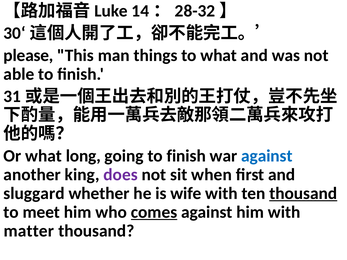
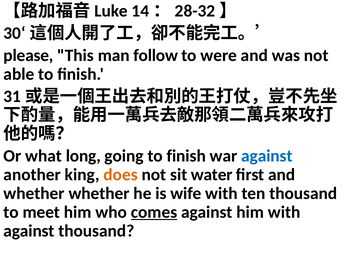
things: things -> follow (156, 55)
to what: what -> were (219, 55)
does colour: purple -> orange (121, 175)
when: when -> water (212, 175)
sluggard: sluggard -> whether (34, 194)
thousand underline: present -> none (303, 194)
matter: matter -> against (29, 231)
